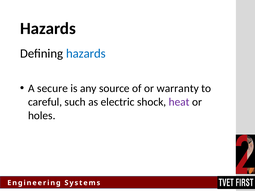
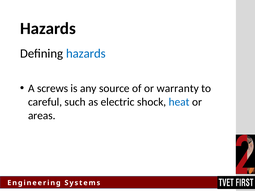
secure: secure -> screws (53, 88)
heat colour: purple -> blue (179, 102)
holes: holes -> areas (42, 116)
